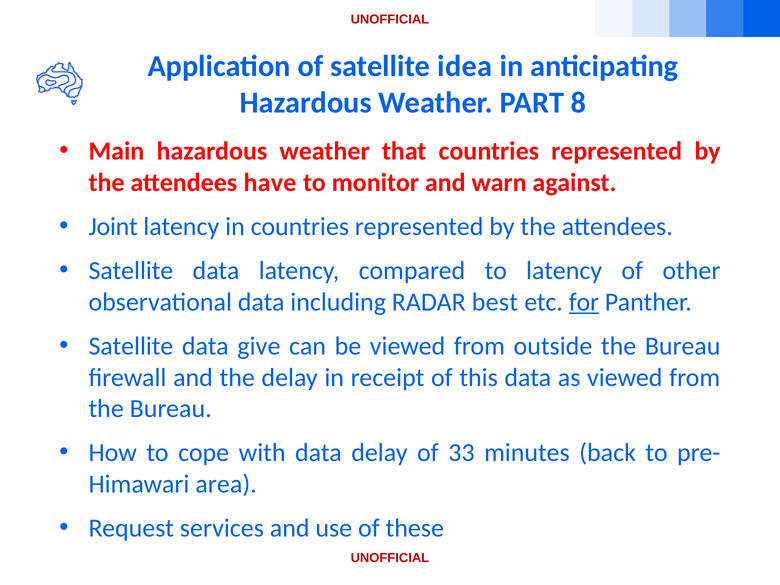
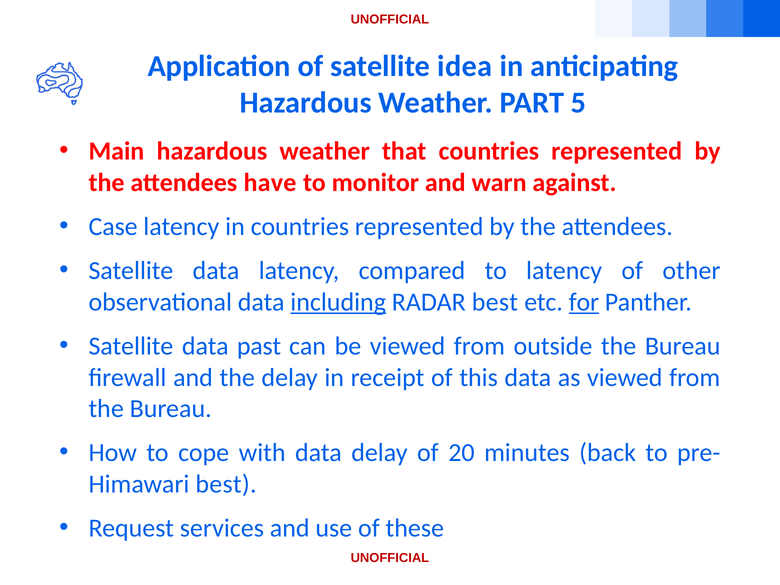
8: 8 -> 5 (579, 103)
Joint: Joint -> Case (113, 227)
including underline: none -> present (338, 302)
give: give -> past (259, 346)
33: 33 -> 20 (461, 453)
area: area -> best (226, 484)
